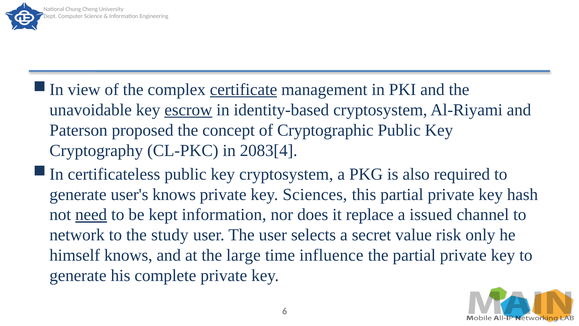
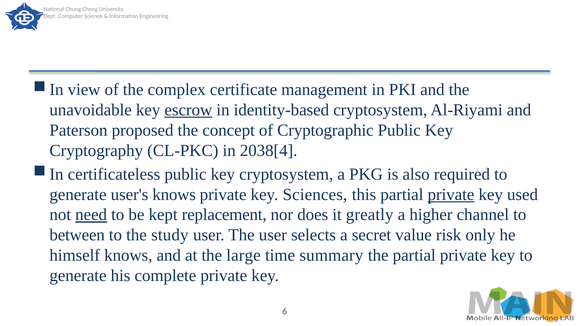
certificate underline: present -> none (244, 89)
2083[4: 2083[4 -> 2038[4 (269, 150)
private underline: none -> present (451, 194)
hash: hash -> used (523, 194)
kept information: information -> replacement (224, 215)
replace: replace -> greatly (370, 215)
issued: issued -> higher (431, 215)
network: network -> between (77, 235)
influence: influence -> summary (331, 255)
